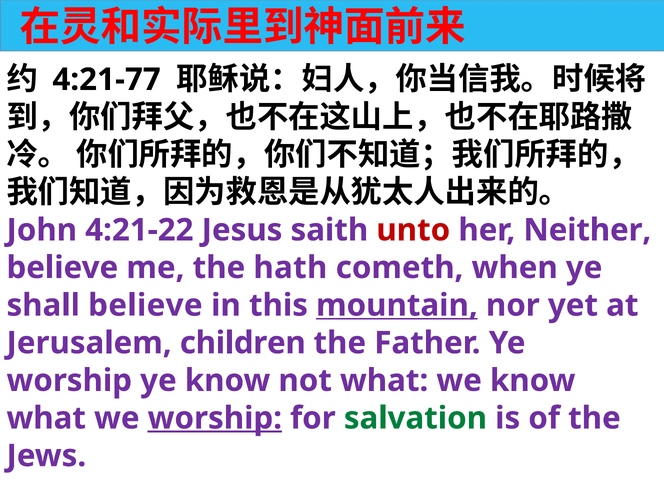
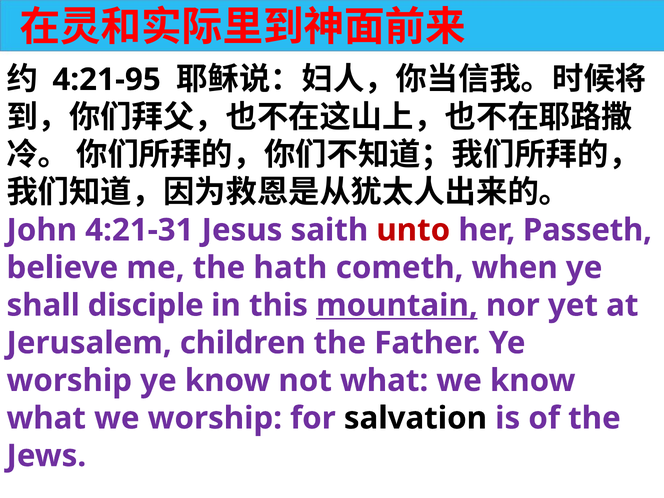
4:21-77: 4:21-77 -> 4:21-95 (107, 80)
4:21-22: 4:21-22 -> 4:21-31 (139, 230)
Neither: Neither -> Passeth (587, 230)
shall believe: believe -> disciple (146, 305)
worship underline: present -> none (215, 418)
salvation colour: green -> black (415, 418)
